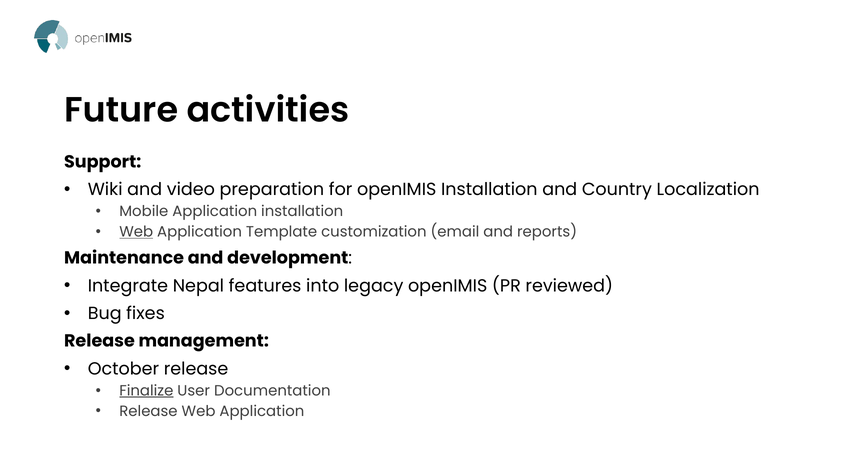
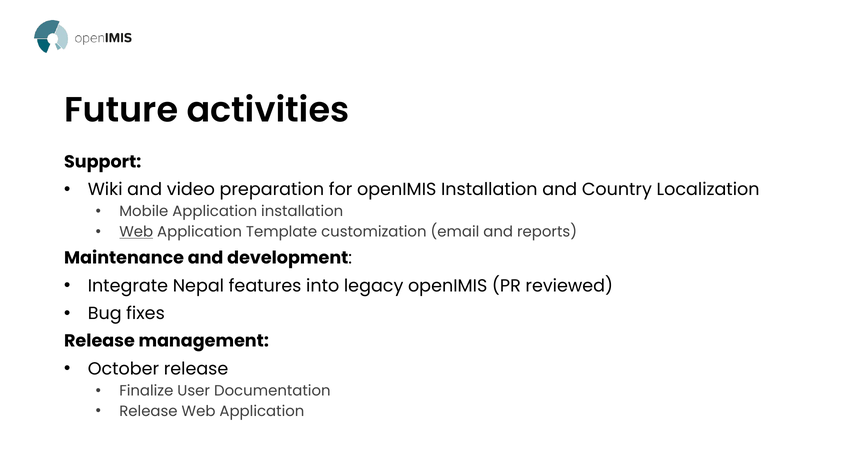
Finalize underline: present -> none (146, 391)
